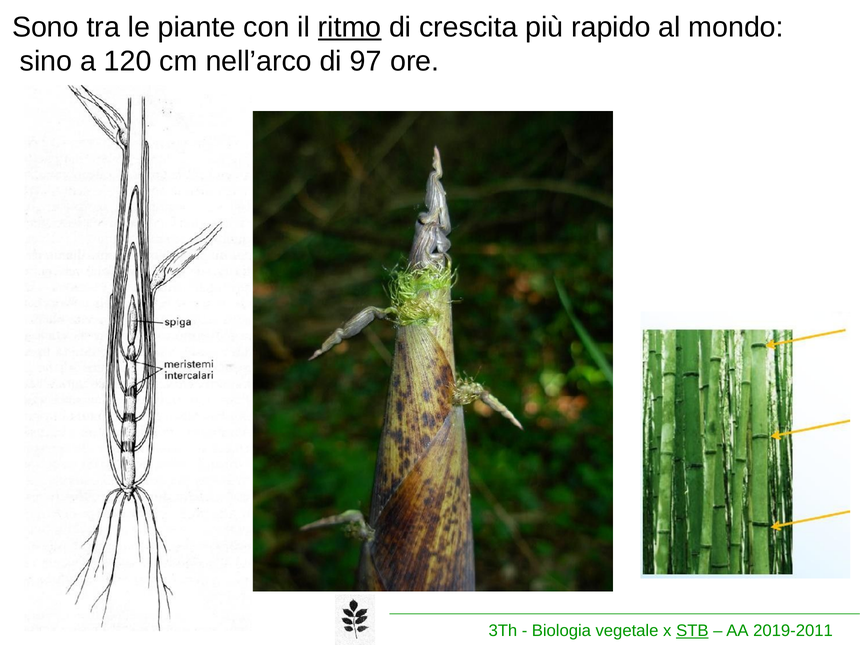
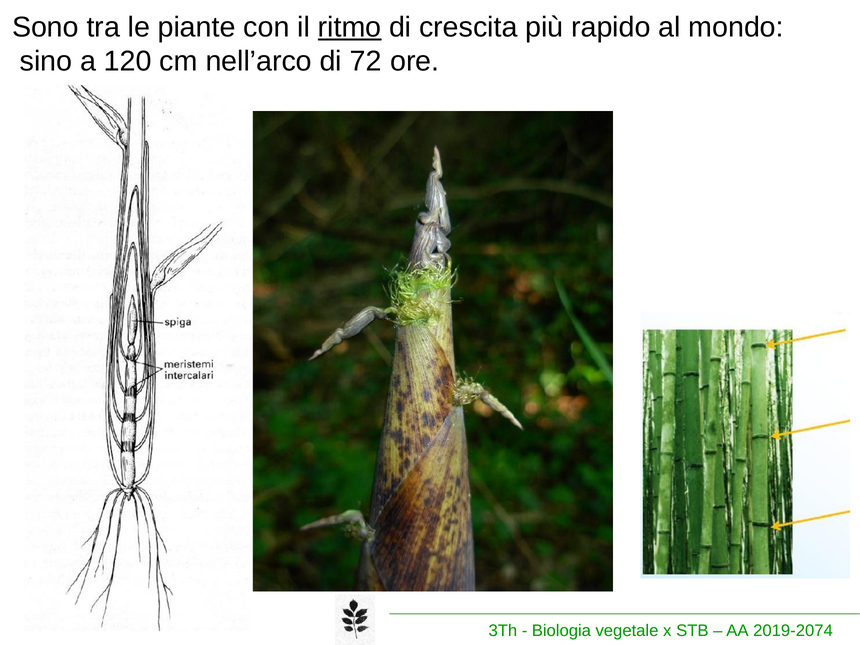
97: 97 -> 72 (366, 62)
STB underline: present -> none (692, 631)
2019-2011: 2019-2011 -> 2019-2074 (793, 631)
